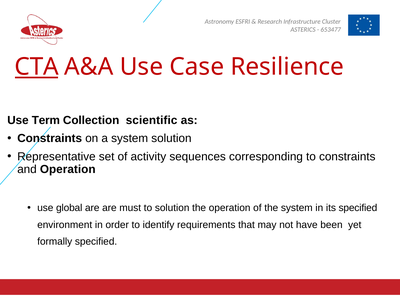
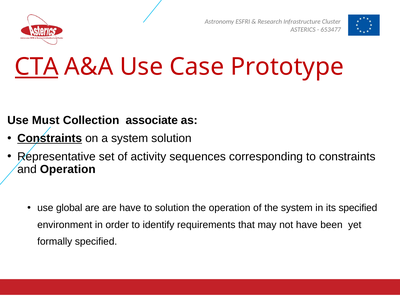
Resilience: Resilience -> Prototype (287, 67)
Term: Term -> Must (46, 120)
scientific: scientific -> associate (152, 120)
Constraints underline: none -> present (50, 138)
are must: must -> have (130, 208)
